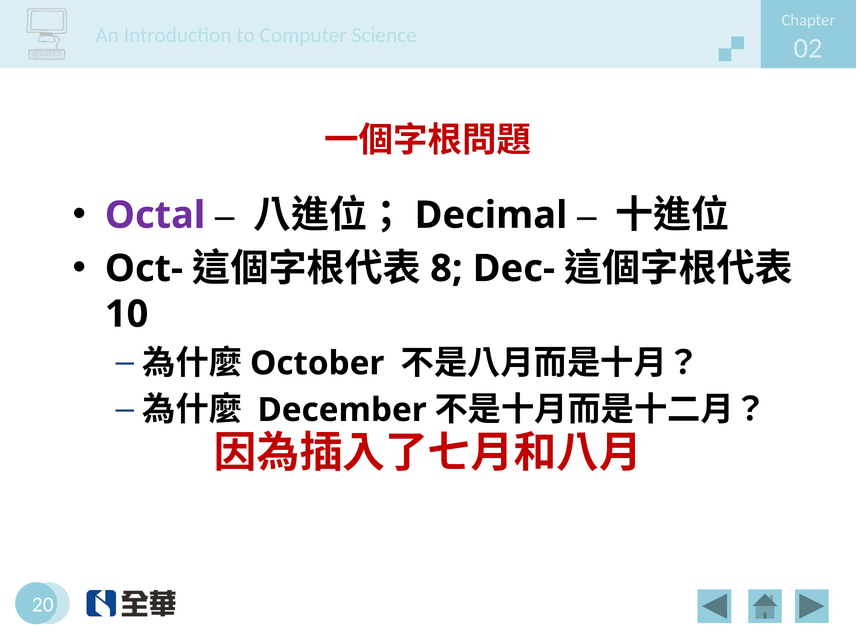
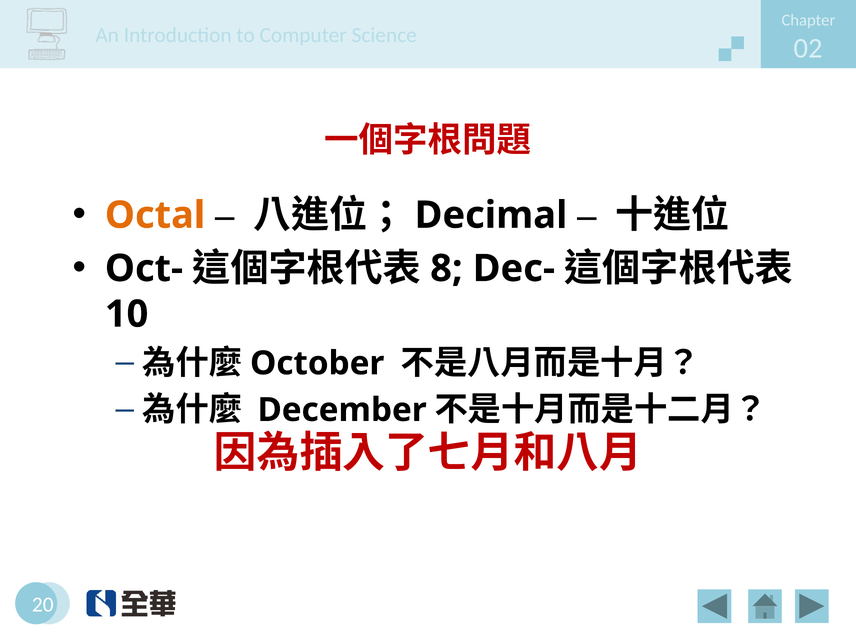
Octal colour: purple -> orange (155, 215)
